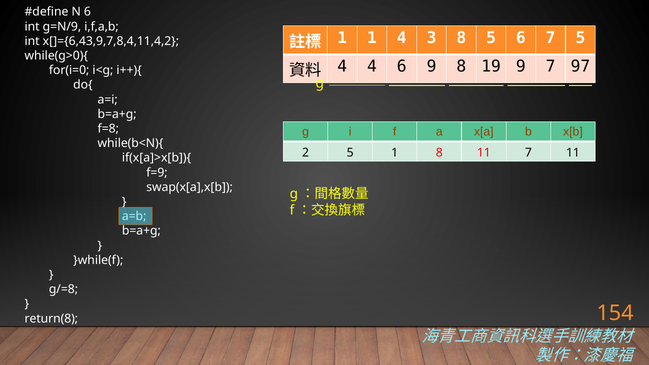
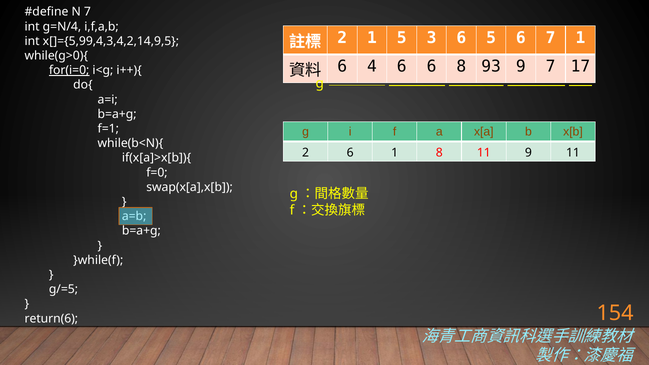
N 6: 6 -> 7 (87, 12)
g=N/9: g=N/9 -> g=N/4 (62, 27)
1: 1 -> 2 (342, 38)
1 4: 4 -> 5 (402, 38)
3 8: 8 -> 6 (461, 38)
7 5: 5 -> 1 (580, 38)
x[]={6,43,9,7,8,4,11,4,2: x[]={6,43,9,7,8,4,11,4,2 -> x[]={5,99,4,3,4,2,14,9,5 (111, 41)
4: 4 -> 6 (342, 67)
6 9: 9 -> 6 (432, 67)
19: 19 -> 93 (491, 67)
97: 97 -> 17 (580, 67)
for(i=0 underline: none -> present (69, 70)
f=8: f=8 -> f=1 (108, 129)
2 5: 5 -> 6 (350, 153)
11 7: 7 -> 9 (528, 153)
f=9: f=9 -> f=0 (157, 173)
g/=8: g/=8 -> g/=5 (63, 289)
return(8: return(8 -> return(6 (51, 319)
